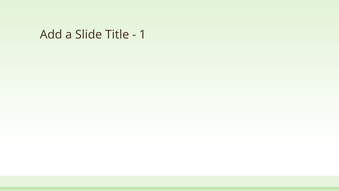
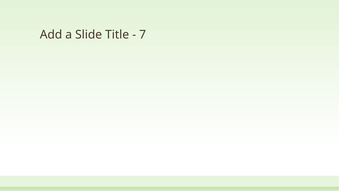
1: 1 -> 7 (143, 35)
